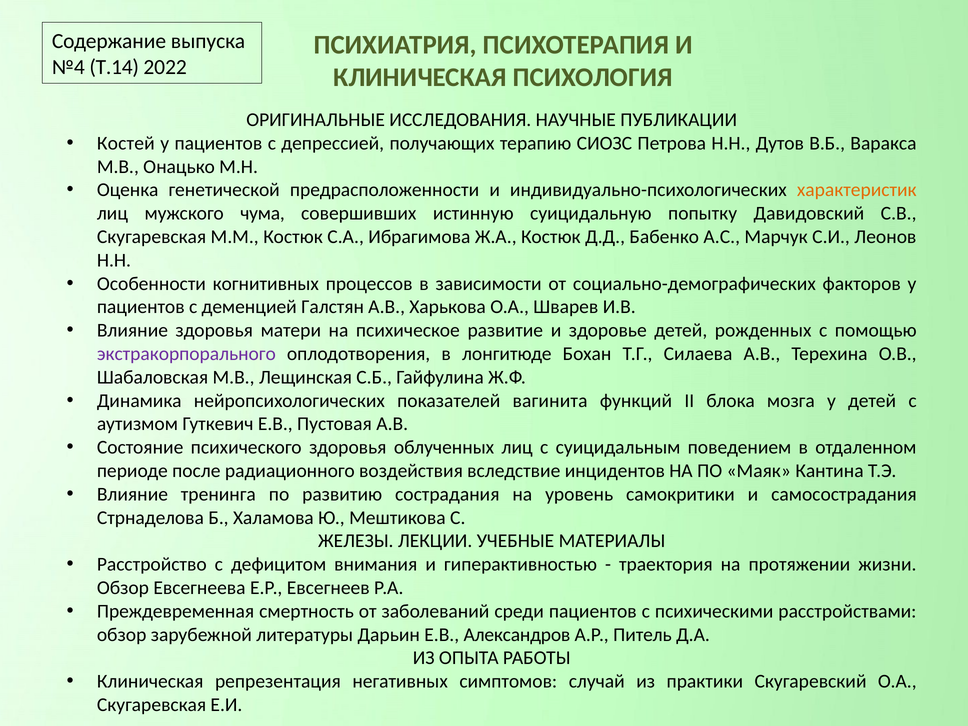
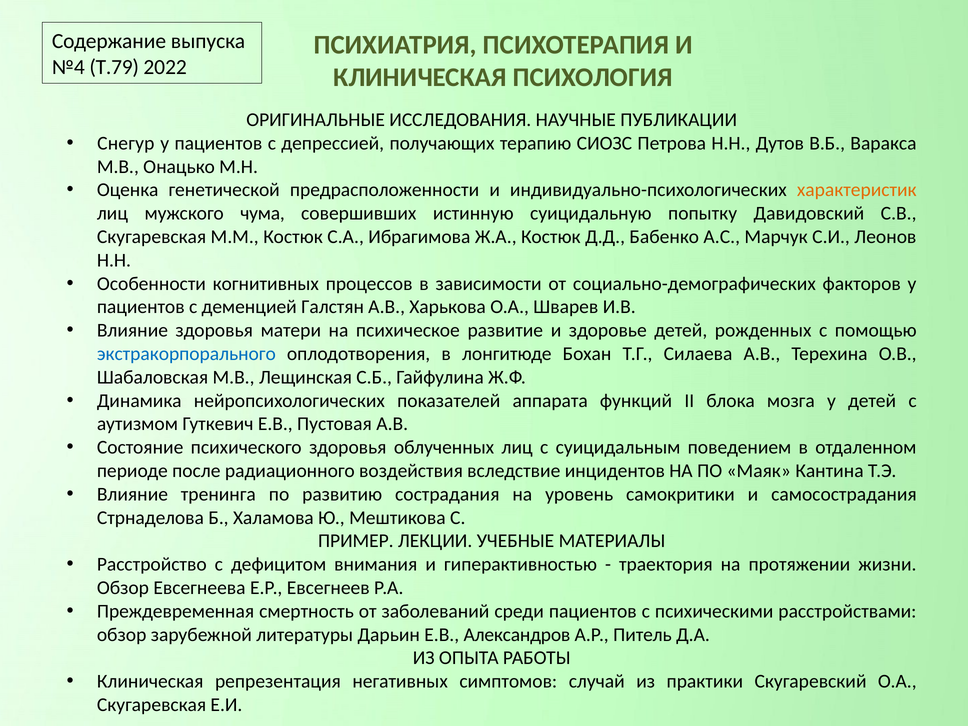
Т.14: Т.14 -> Т.79 (114, 67)
Костей: Костей -> Снегур (126, 143)
экстракорпорального colour: purple -> blue (186, 354)
вагинита: вагинита -> аппарата (550, 401)
ЖЕЛЕЗЫ: ЖЕЛЕЗЫ -> ПРИМЕР (356, 541)
